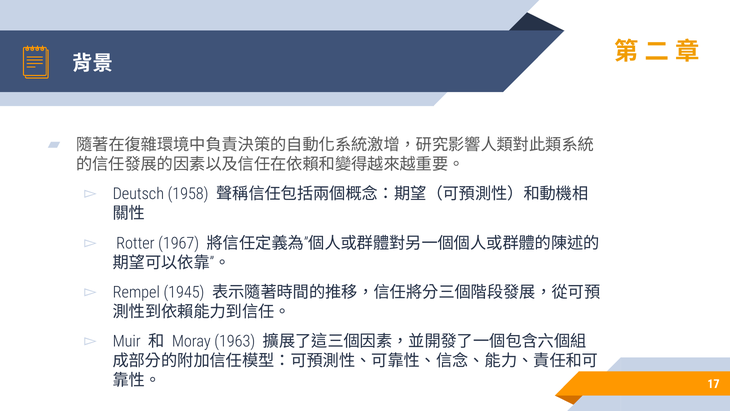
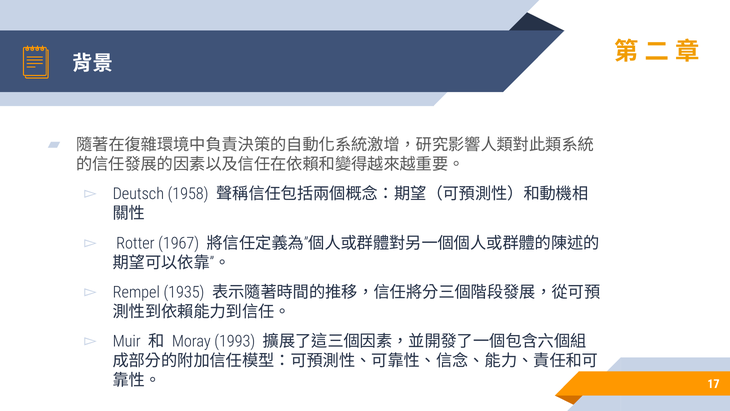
1945: 1945 -> 1935 (184, 292)
1963: 1963 -> 1993 (235, 341)
